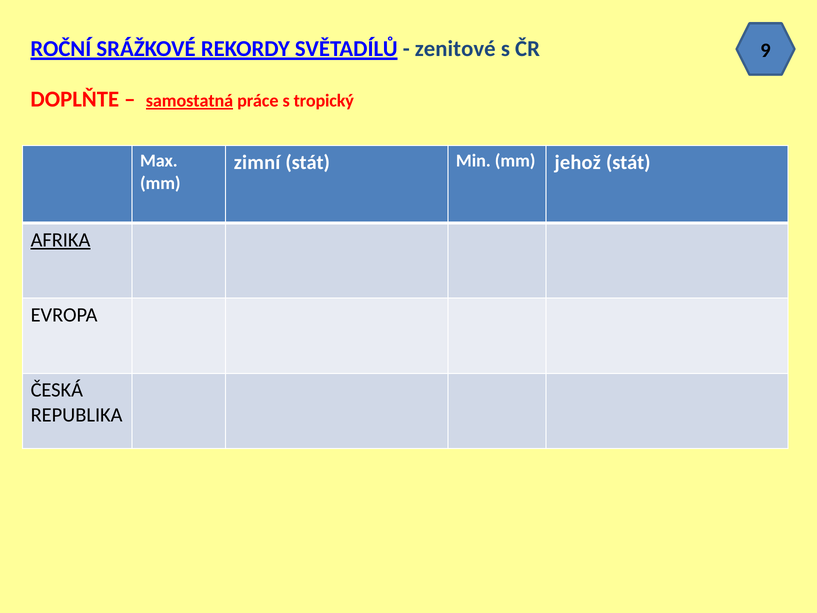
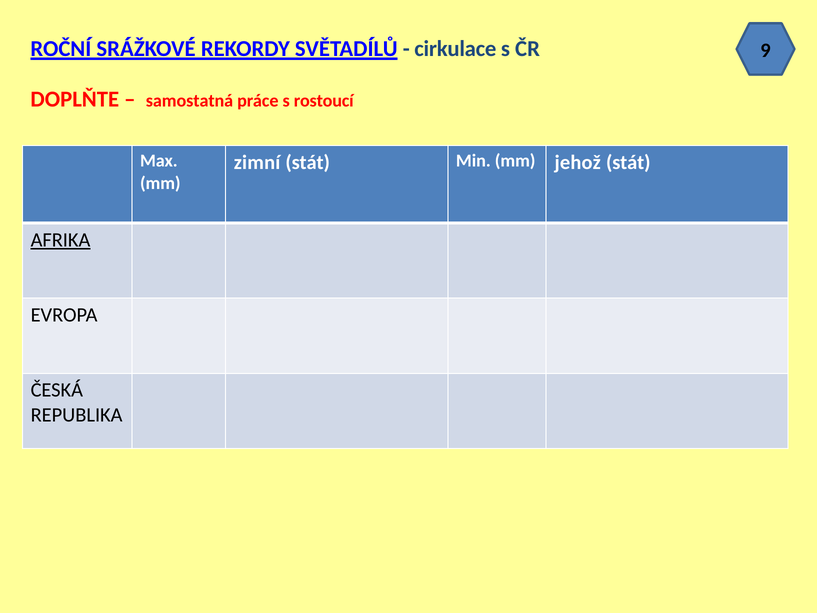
zenitové: zenitové -> cirkulace (455, 49)
samostatná underline: present -> none (190, 101)
tropický: tropický -> rostoucí (324, 101)
